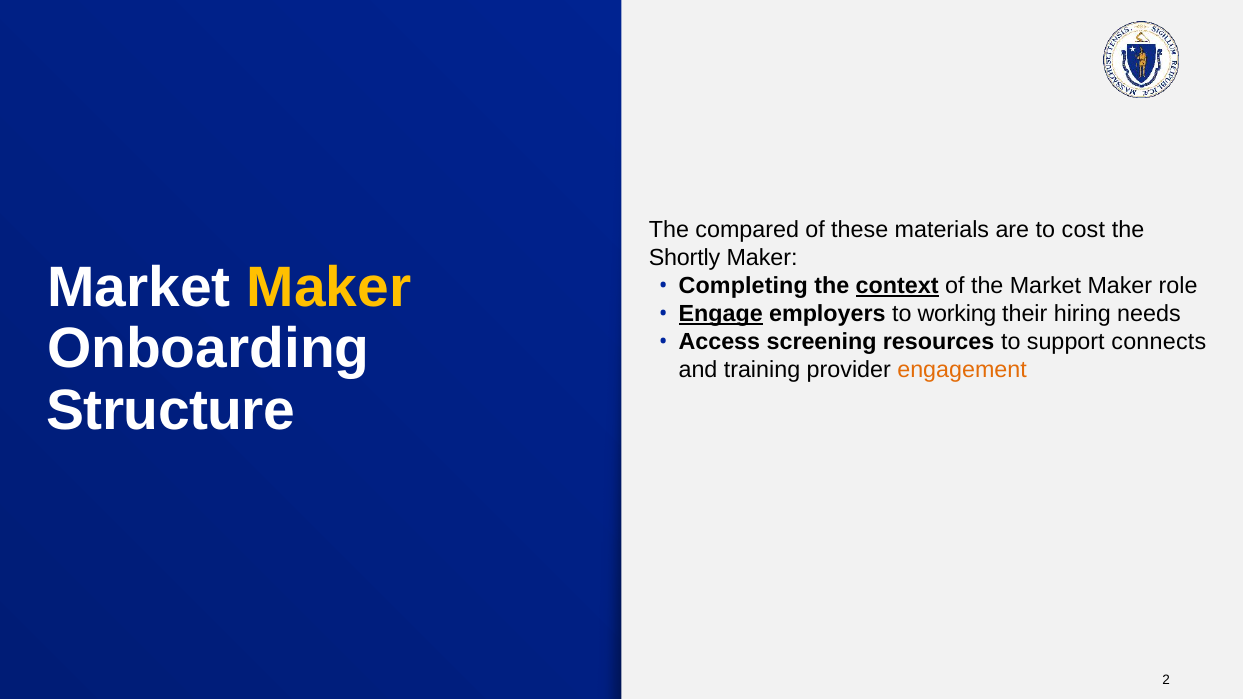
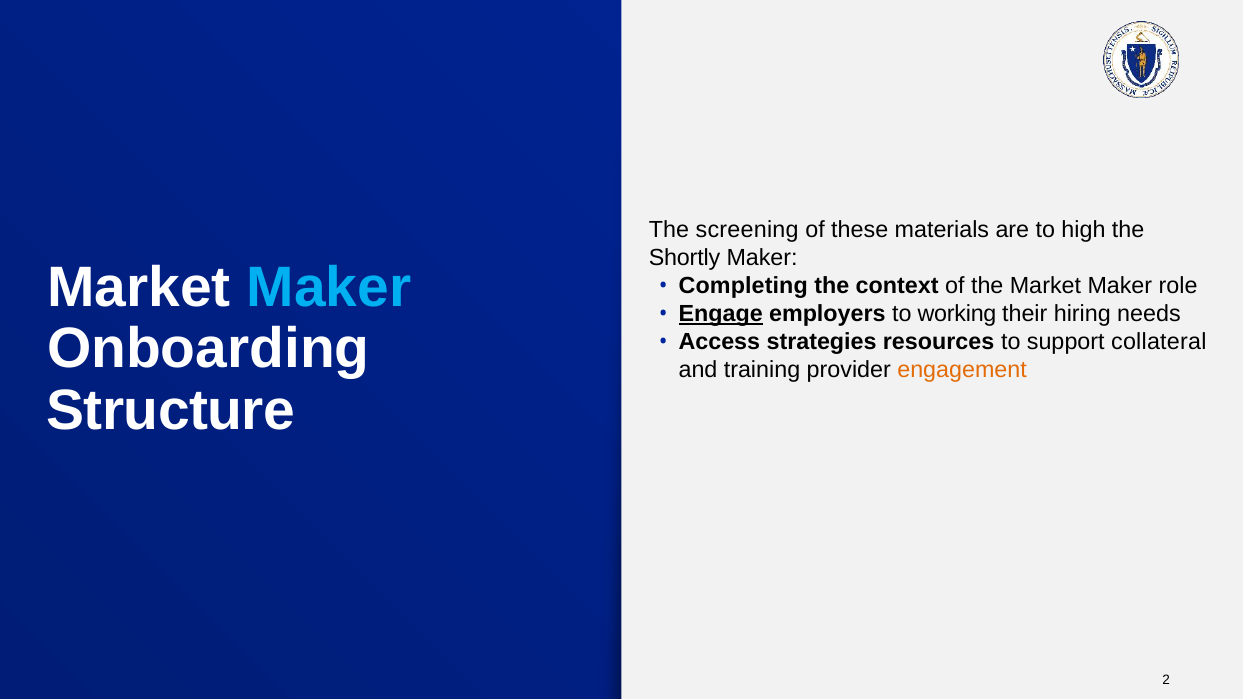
compared: compared -> screening (747, 230)
cost: cost -> high (1083, 230)
Maker colour: yellow -> light blue (329, 288)
context underline: present -> none (897, 286)
screening: screening -> strategies (822, 342)
connects: connects -> collateral (1159, 342)
